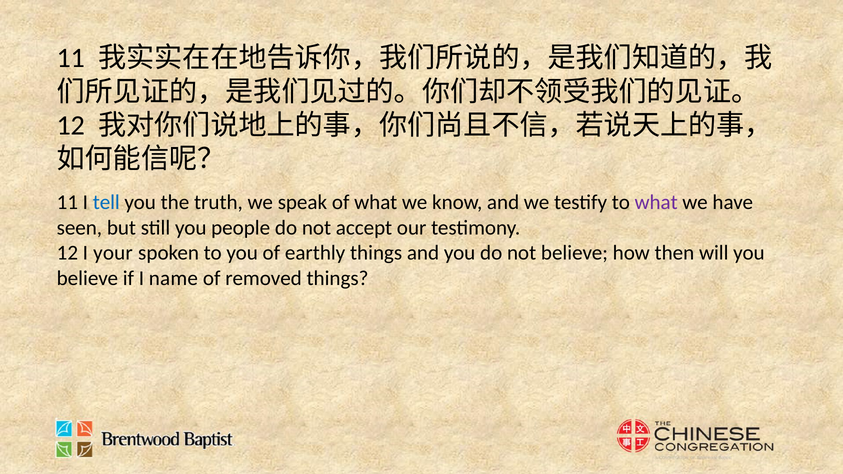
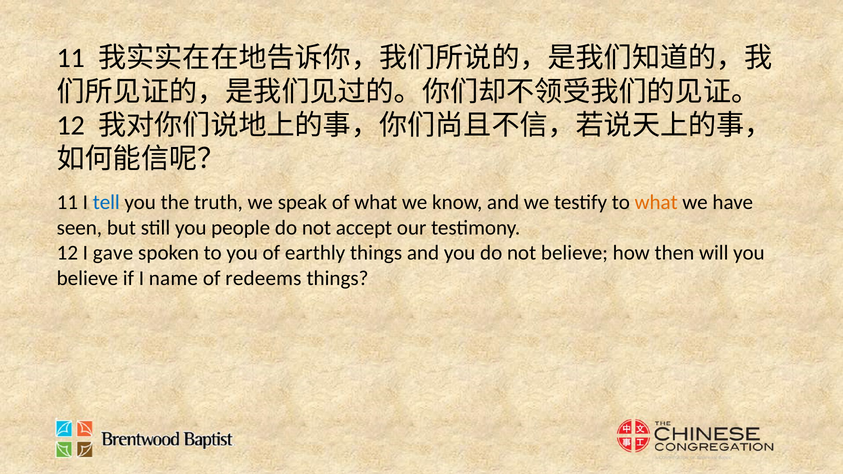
what colour: purple -> orange (656, 202)
your: your -> gave (113, 253)
removed: removed -> redeems (263, 278)
